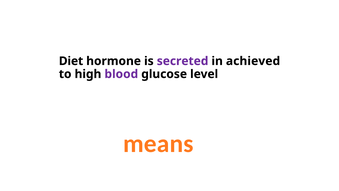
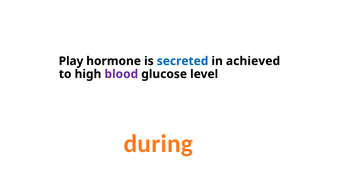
Diet: Diet -> Play (71, 61)
secreted colour: purple -> blue (183, 61)
means: means -> during (158, 143)
